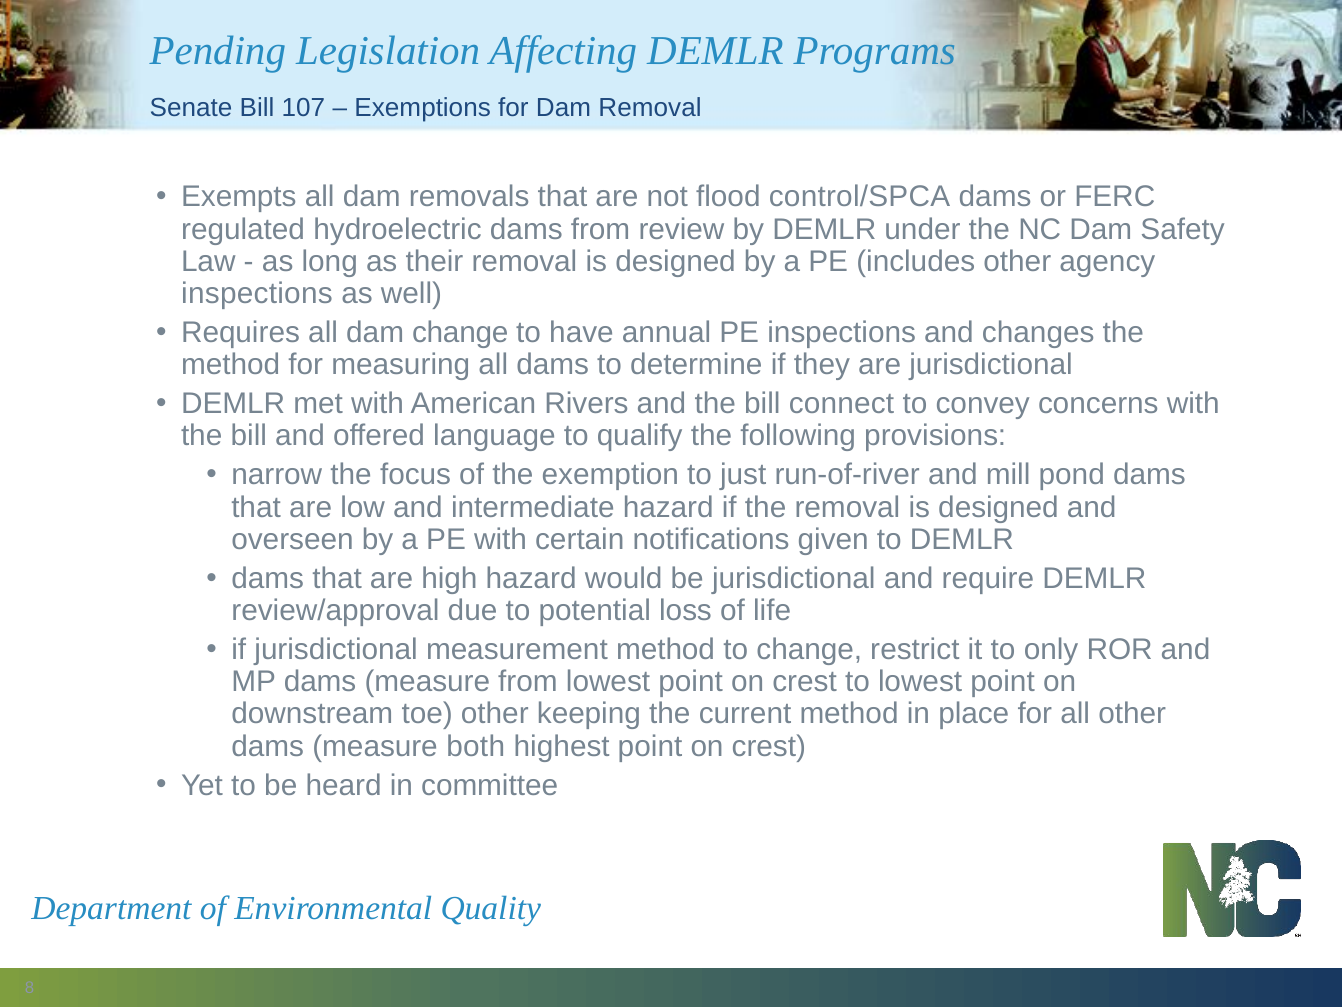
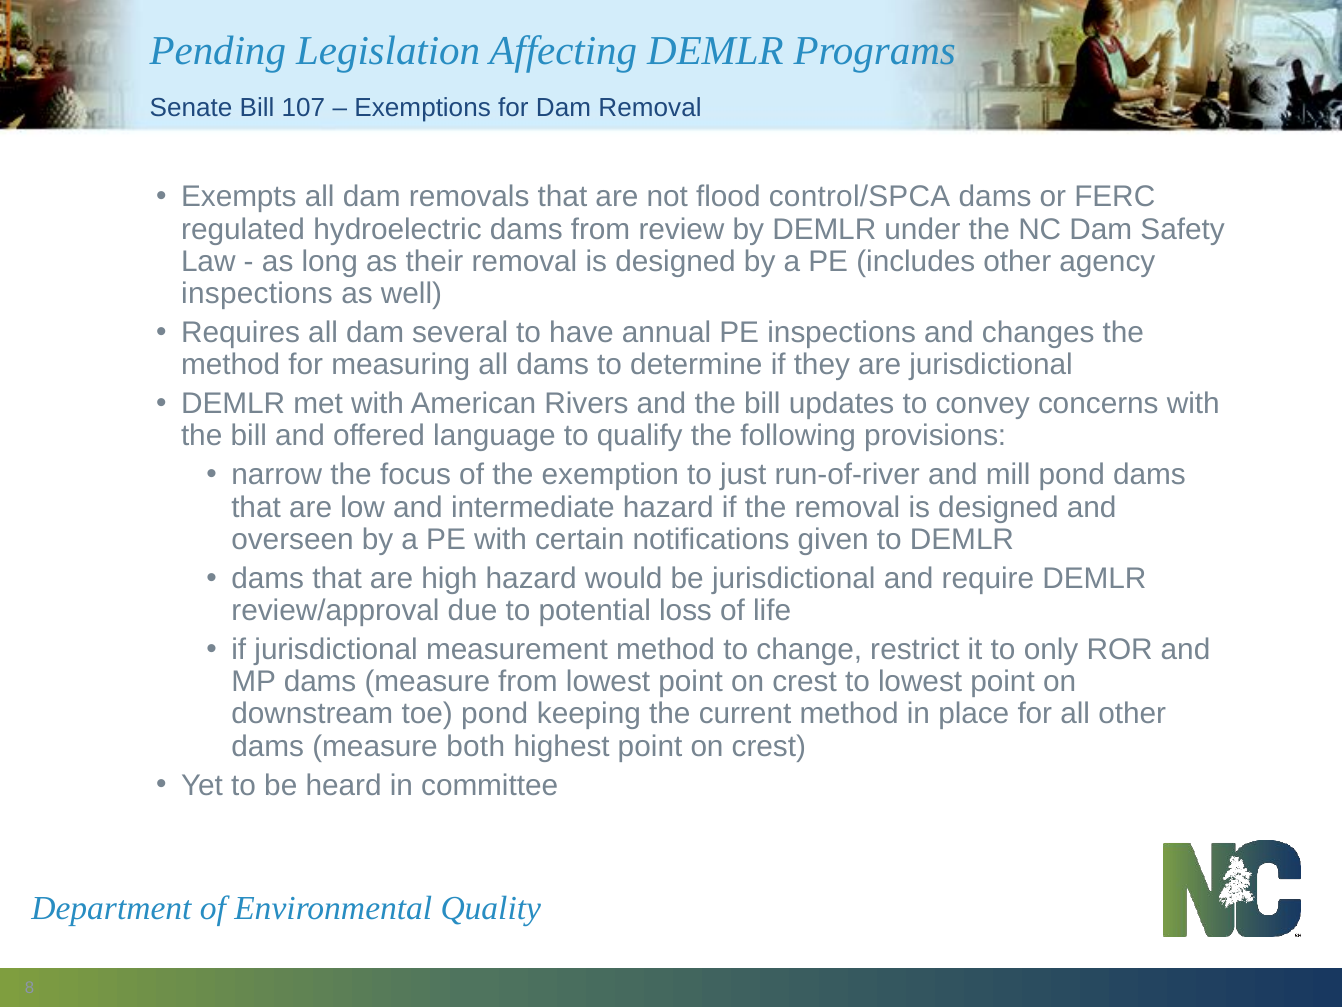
dam change: change -> several (460, 332)
connect: connect -> updates (842, 404)
toe other: other -> pond (495, 714)
